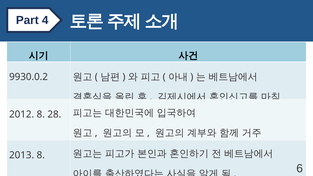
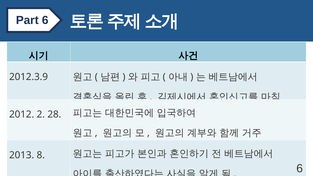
Part 4: 4 -> 6 (45, 20)
9930.0.2: 9930.0.2 -> 2012.3.9 (29, 77)
2012 8: 8 -> 2 (41, 114)
